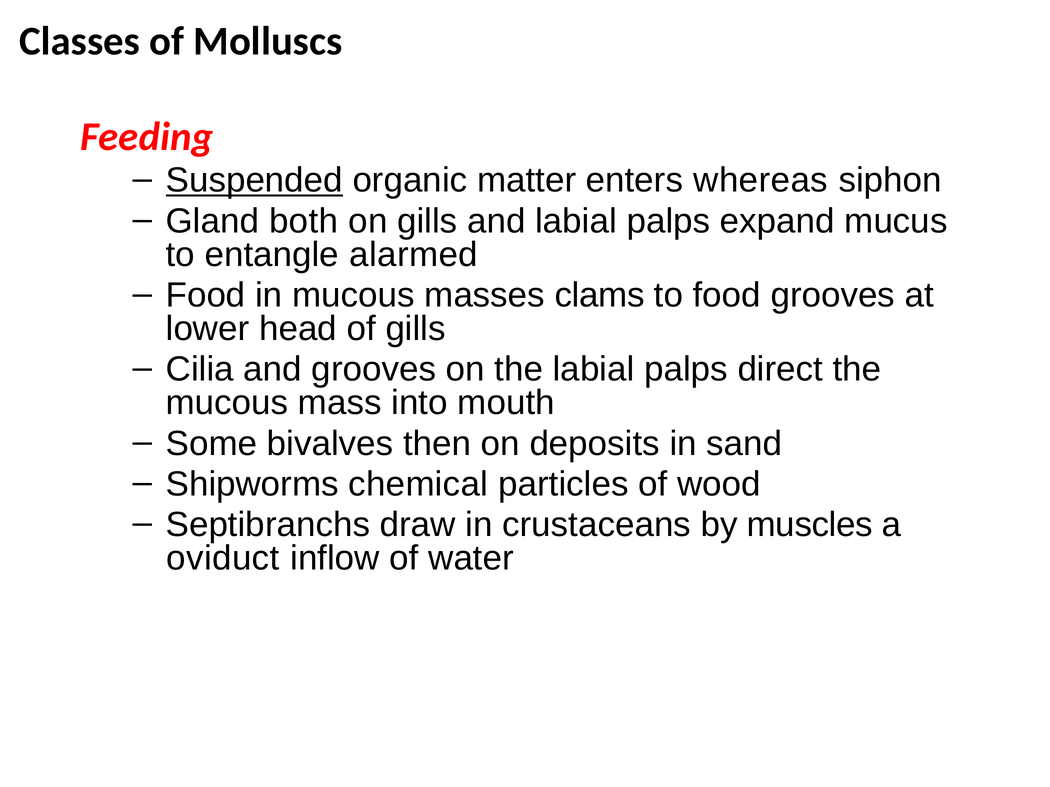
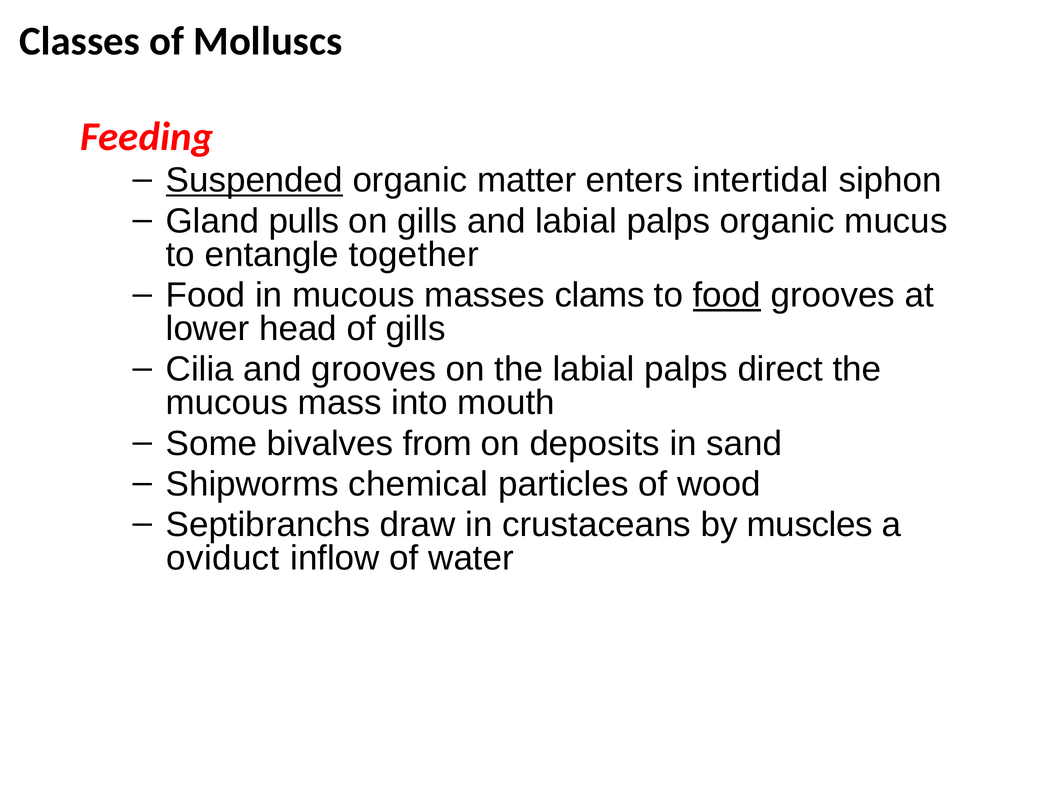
whereas: whereas -> intertidal (761, 181)
both: both -> pulls (304, 221)
palps expand: expand -> organic (777, 221)
alarmed: alarmed -> together (414, 255)
food underline: none -> present (727, 295)
then: then -> from (437, 444)
